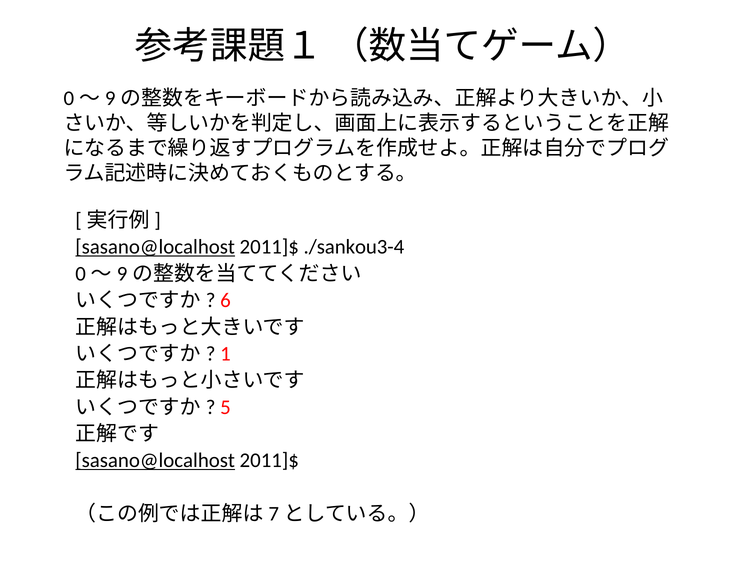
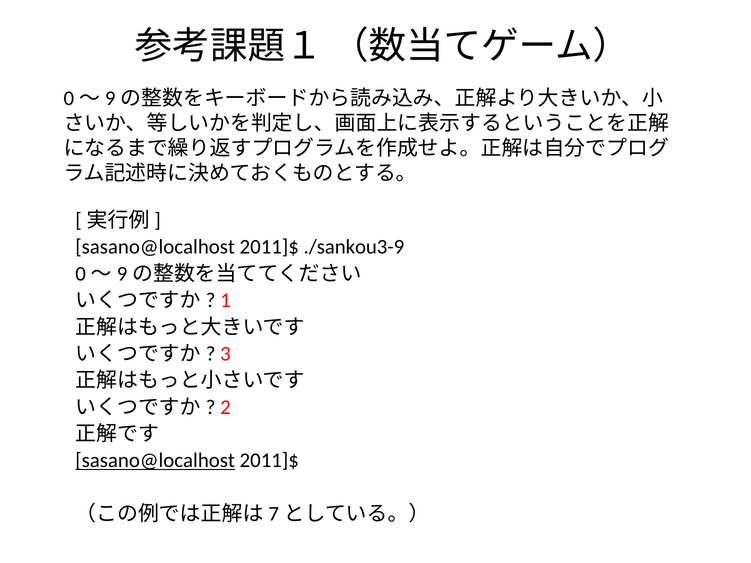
sasano@localhost underline: present -> none (155, 247)
./sankou3-4: ./sankou3-4 -> ./sankou3-9 (354, 247)
6: 6 -> 1 (225, 301)
1: 1 -> 3 (225, 354)
5: 5 -> 2 (225, 407)
